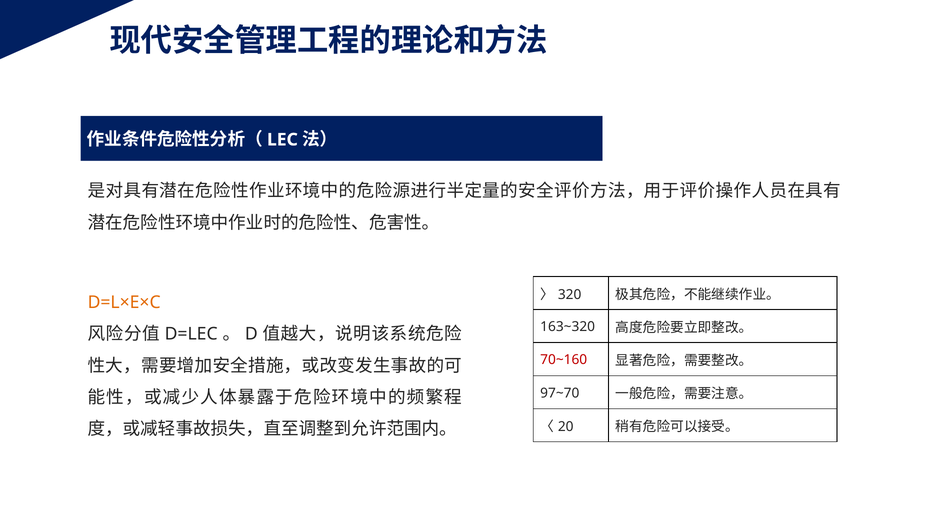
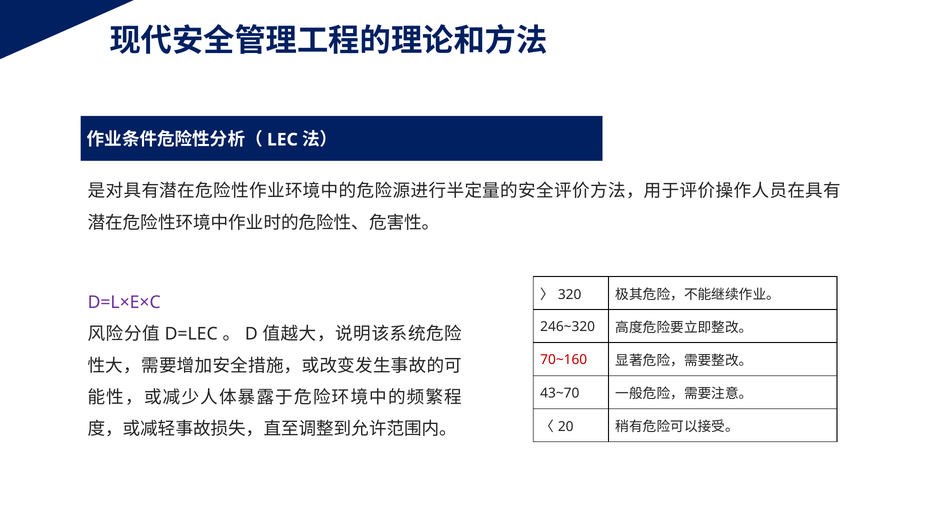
D=L×E×C colour: orange -> purple (124, 302)
163~320: 163~320 -> 246~320 (568, 327)
97~70: 97~70 -> 43~70 (560, 393)
